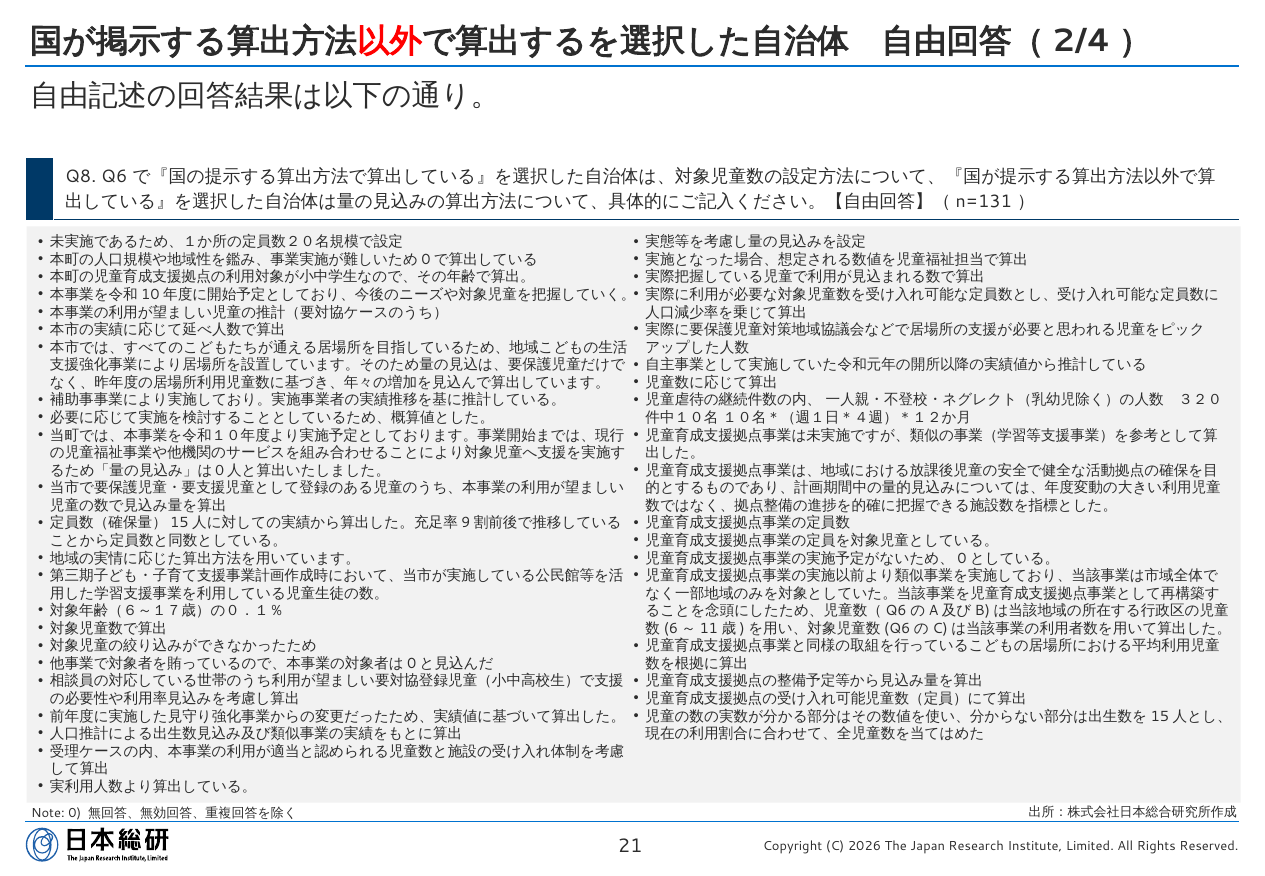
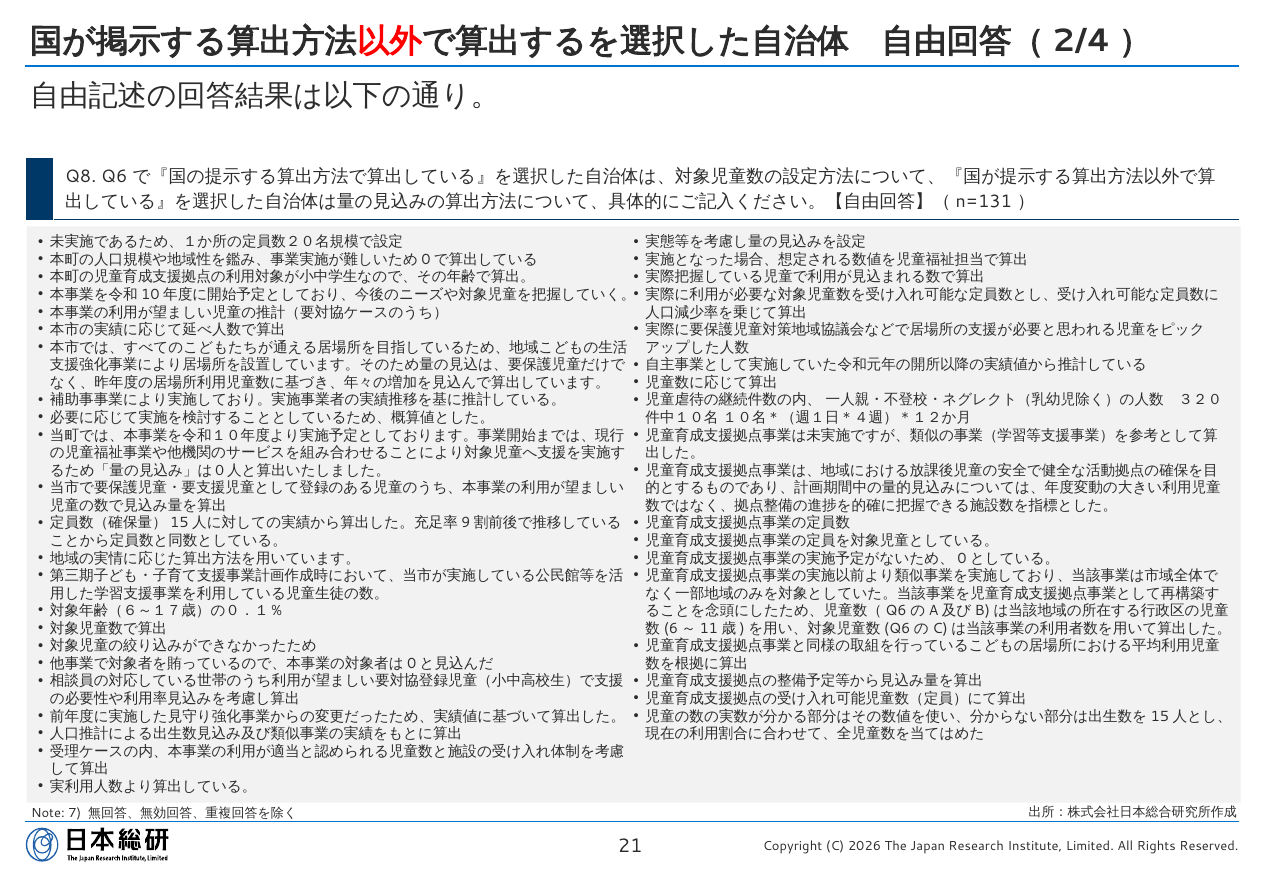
0: 0 -> 7 (75, 813)
